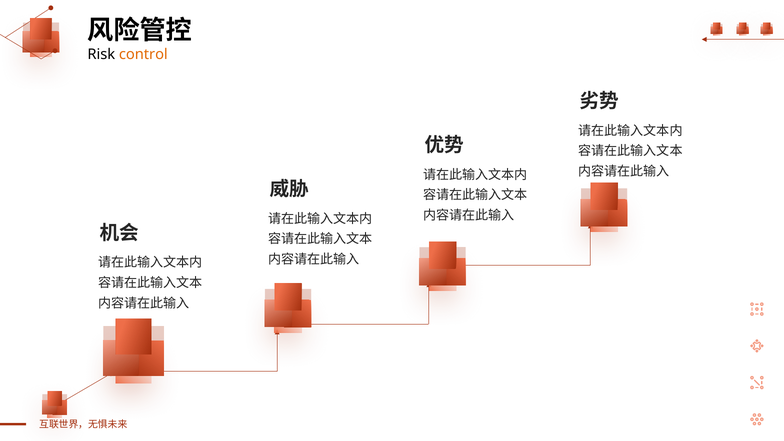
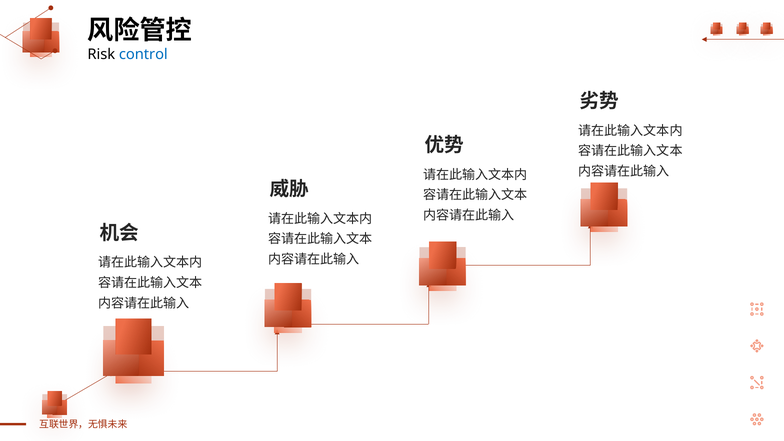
control colour: orange -> blue (143, 55)
